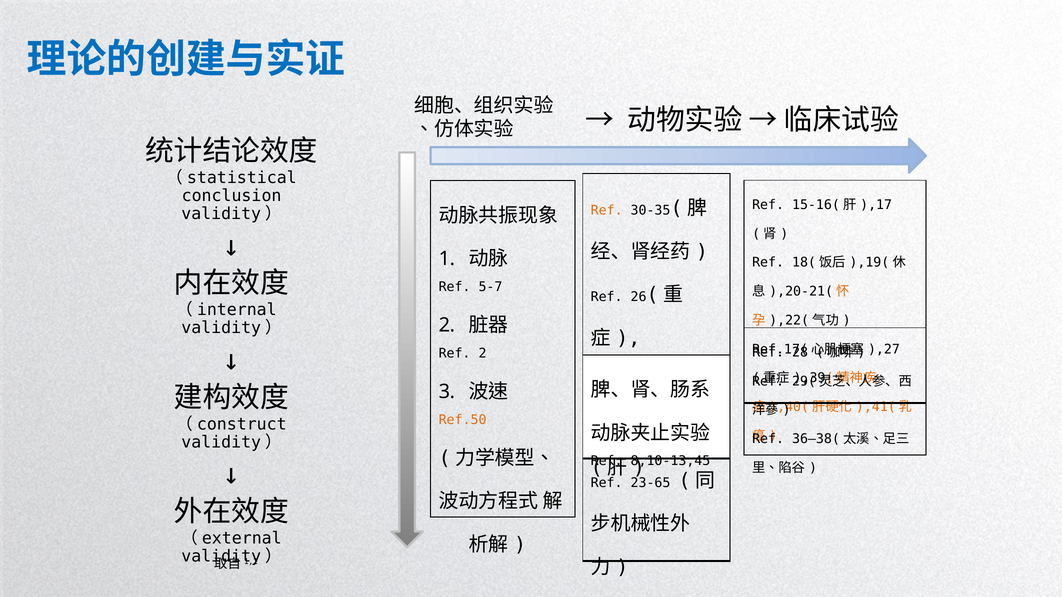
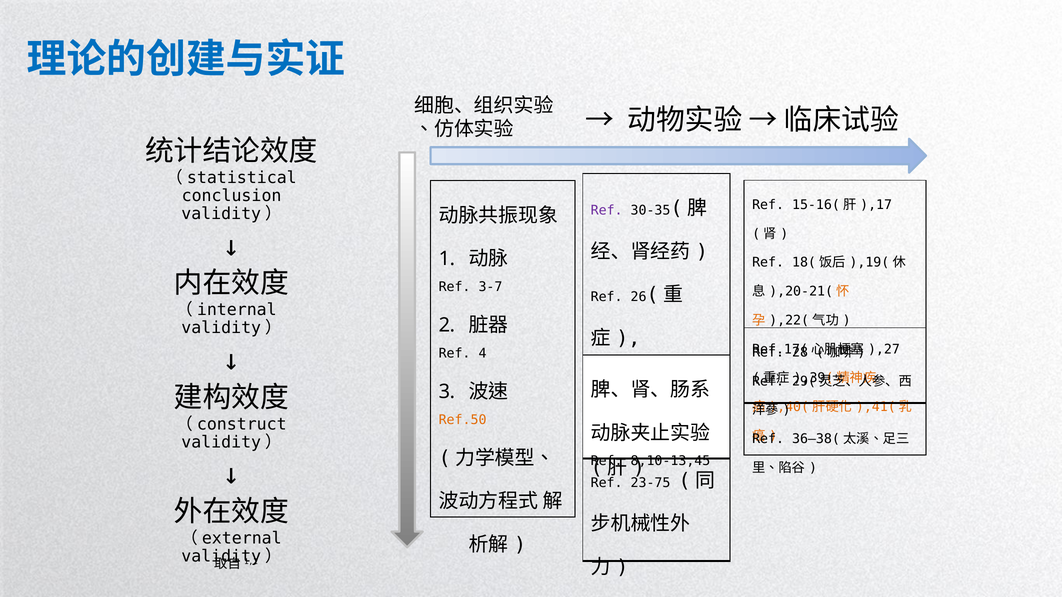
Ref colour: orange -> purple (607, 211)
5-7: 5-7 -> 3-7 (490, 287)
Ref 2: 2 -> 4 (483, 353)
23-65: 23-65 -> 23-75 (651, 483)
